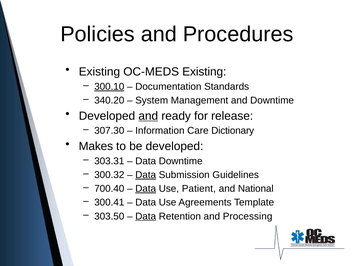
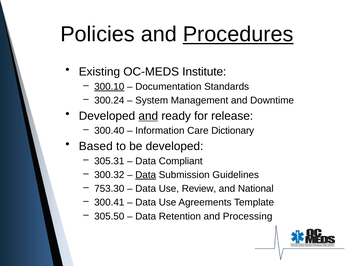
Procedures underline: none -> present (238, 34)
OC-MEDS Existing: Existing -> Institute (204, 72)
340.20: 340.20 -> 300.24 (109, 100)
307.30: 307.30 -> 300.40 (109, 130)
Makes: Makes -> Based (96, 146)
303.31: 303.31 -> 305.31 (109, 161)
Data Downtime: Downtime -> Compliant (181, 161)
700.40: 700.40 -> 753.30 (109, 188)
Data underline: present -> none (146, 188)
Patient: Patient -> Review (199, 188)
303.50: 303.50 -> 305.50 (109, 216)
Data underline: present -> none (146, 216)
